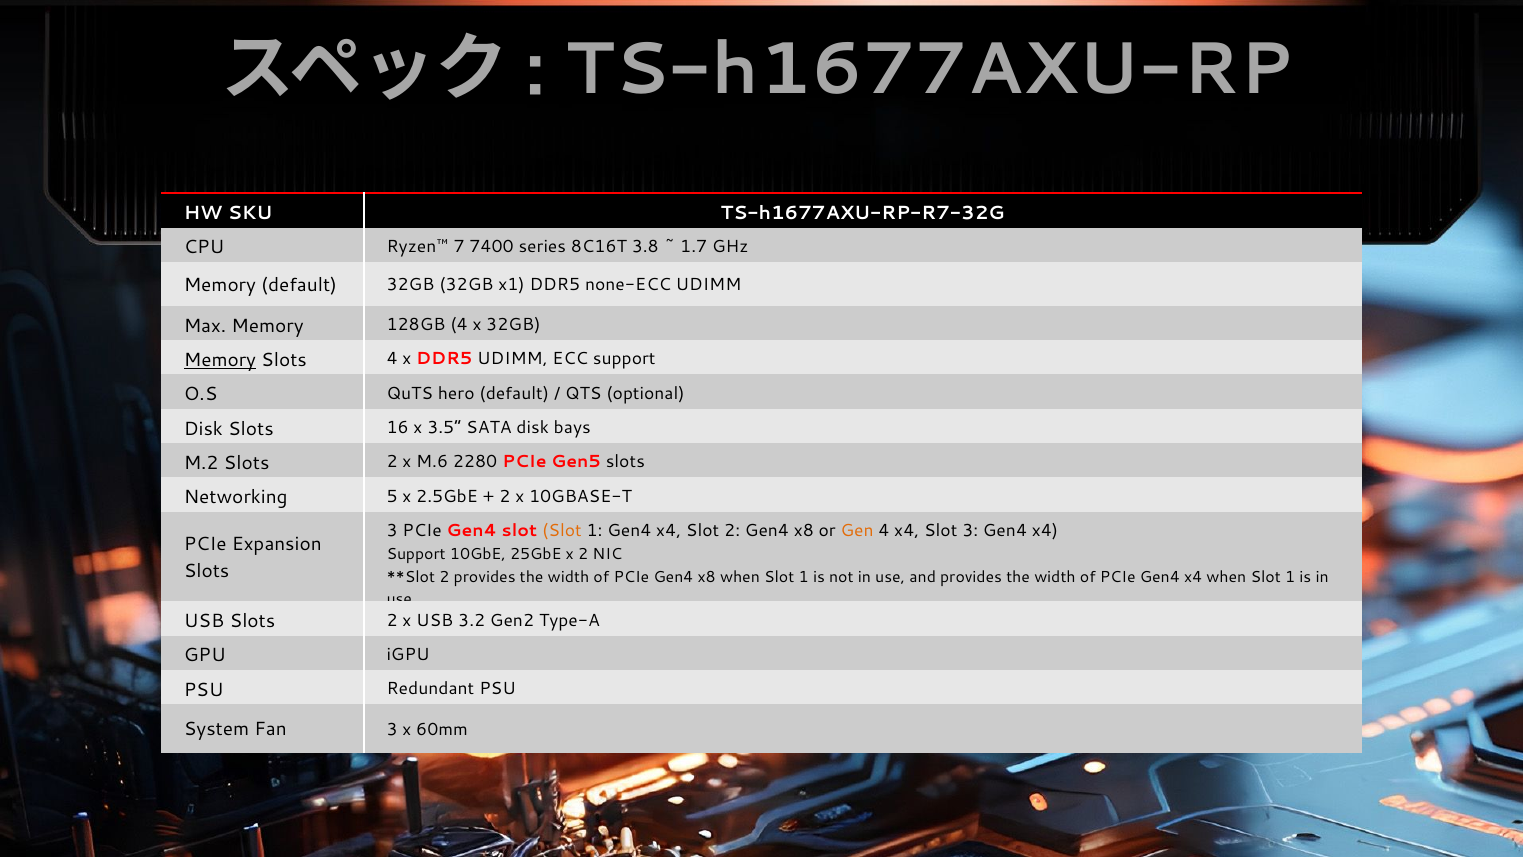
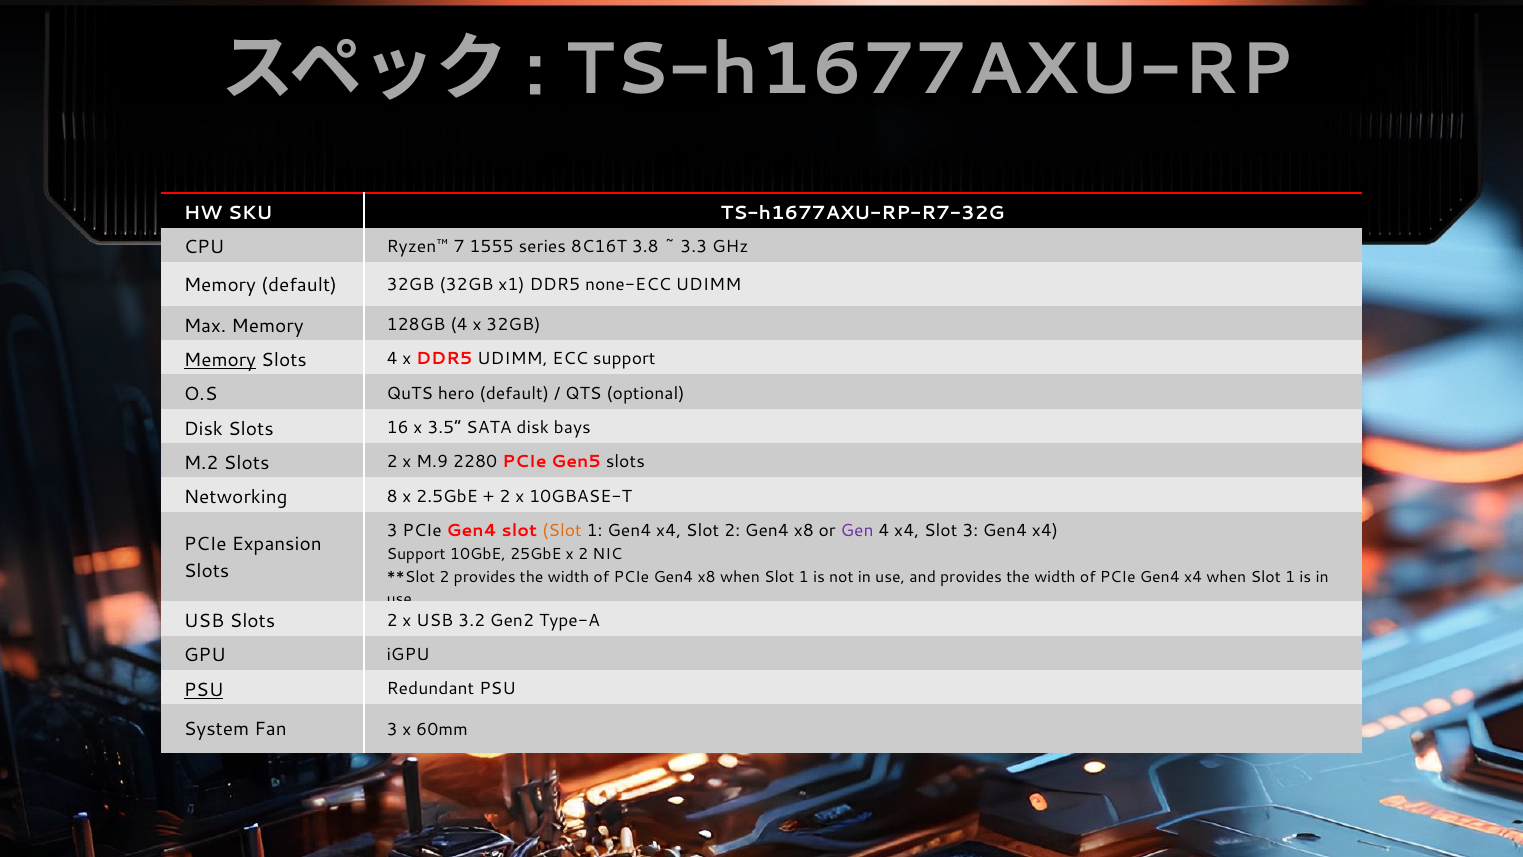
7400: 7400 -> 1555 (492, 247)
1.7: 1.7 -> 3.3 (694, 247)
M.6: M.6 -> M.9 (432, 462)
5: 5 -> 8 (392, 496)
Gen colour: orange -> purple (857, 531)
PSU underline: none -> present (204, 690)
